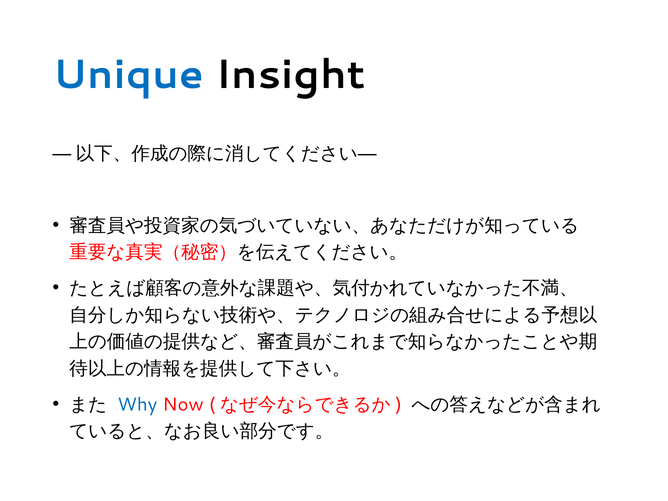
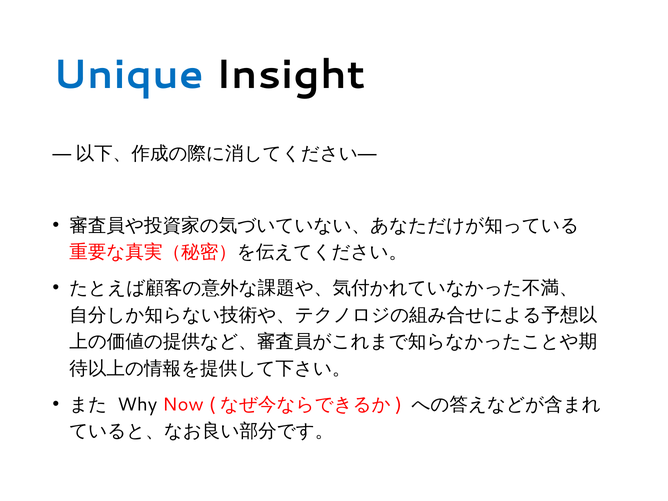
Why colour: blue -> black (137, 404)
